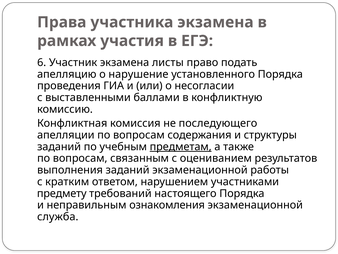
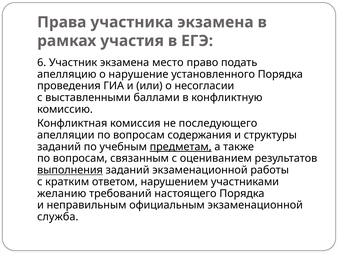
листы: листы -> место (168, 62)
выполнения underline: none -> present (70, 170)
предмету: предмету -> желанию (62, 193)
ознакомления: ознакомления -> официальным (167, 205)
